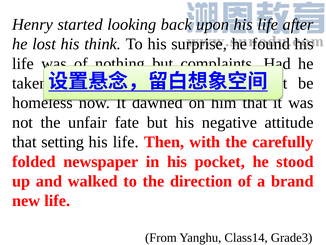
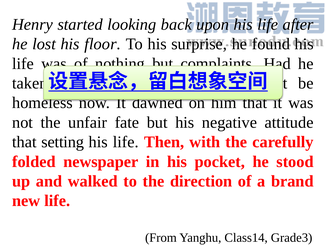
think: think -> floor (103, 44)
